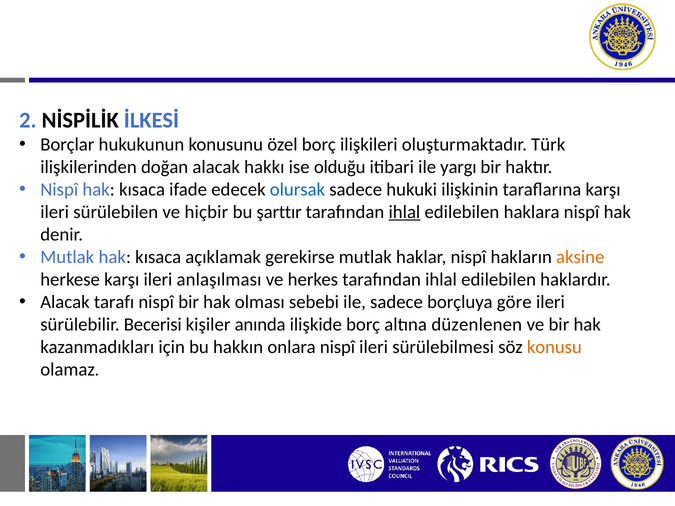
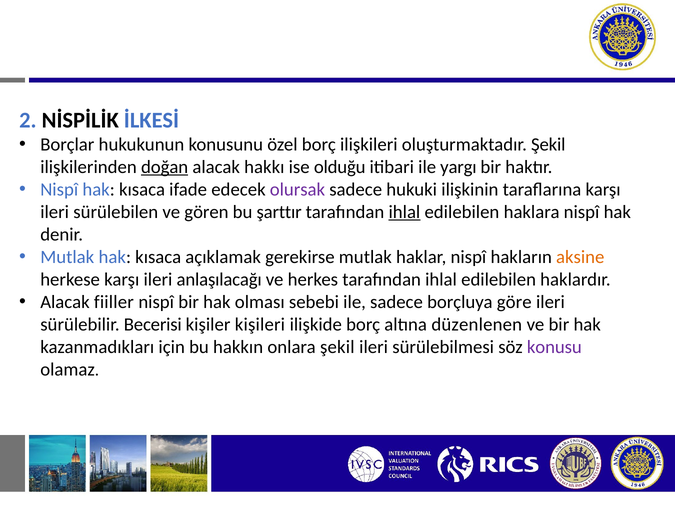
oluşturmaktadır Türk: Türk -> Şekil (548, 145)
doğan underline: none -> present (165, 167)
olursak colour: blue -> purple (297, 190)
hiçbir: hiçbir -> gören (206, 212)
anlaşılması: anlaşılması -> anlaşılacağı (219, 280)
tarafı: tarafı -> fiiller (114, 302)
anında: anında -> kişileri (260, 325)
onlara nispî: nispî -> şekil (337, 347)
konusu colour: orange -> purple (554, 347)
